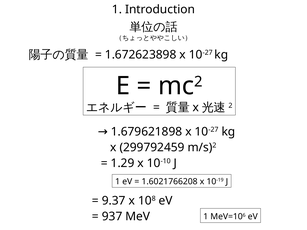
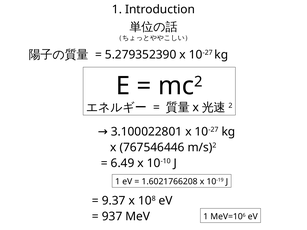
1.672623898: 1.672623898 -> 5.279352390 (141, 55)
1.679621898: 1.679621898 -> 3.100022801 (147, 132)
299792459: 299792459 -> 767546446 (152, 148)
1.29: 1.29 -> 6.49 (123, 163)
